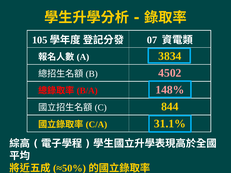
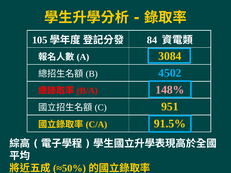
07: 07 -> 84 (152, 40)
3834: 3834 -> 3084 (170, 56)
4502 colour: pink -> light blue (170, 73)
844: 844 -> 951 (170, 107)
31.1%: 31.1% -> 91.5% (170, 124)
